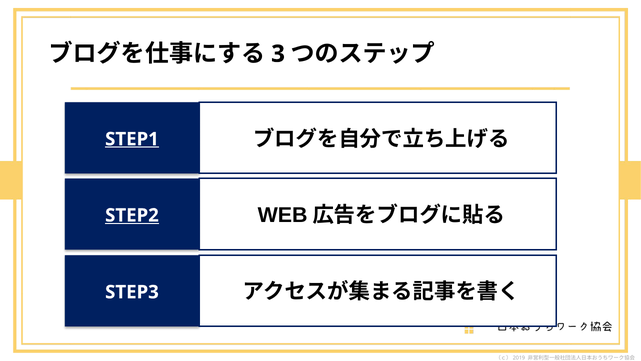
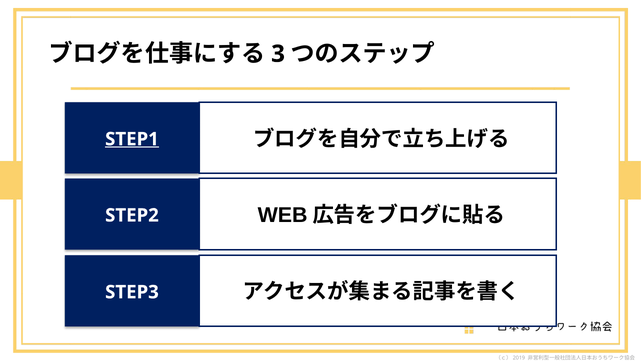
STEP2 underline: present -> none (132, 215)
